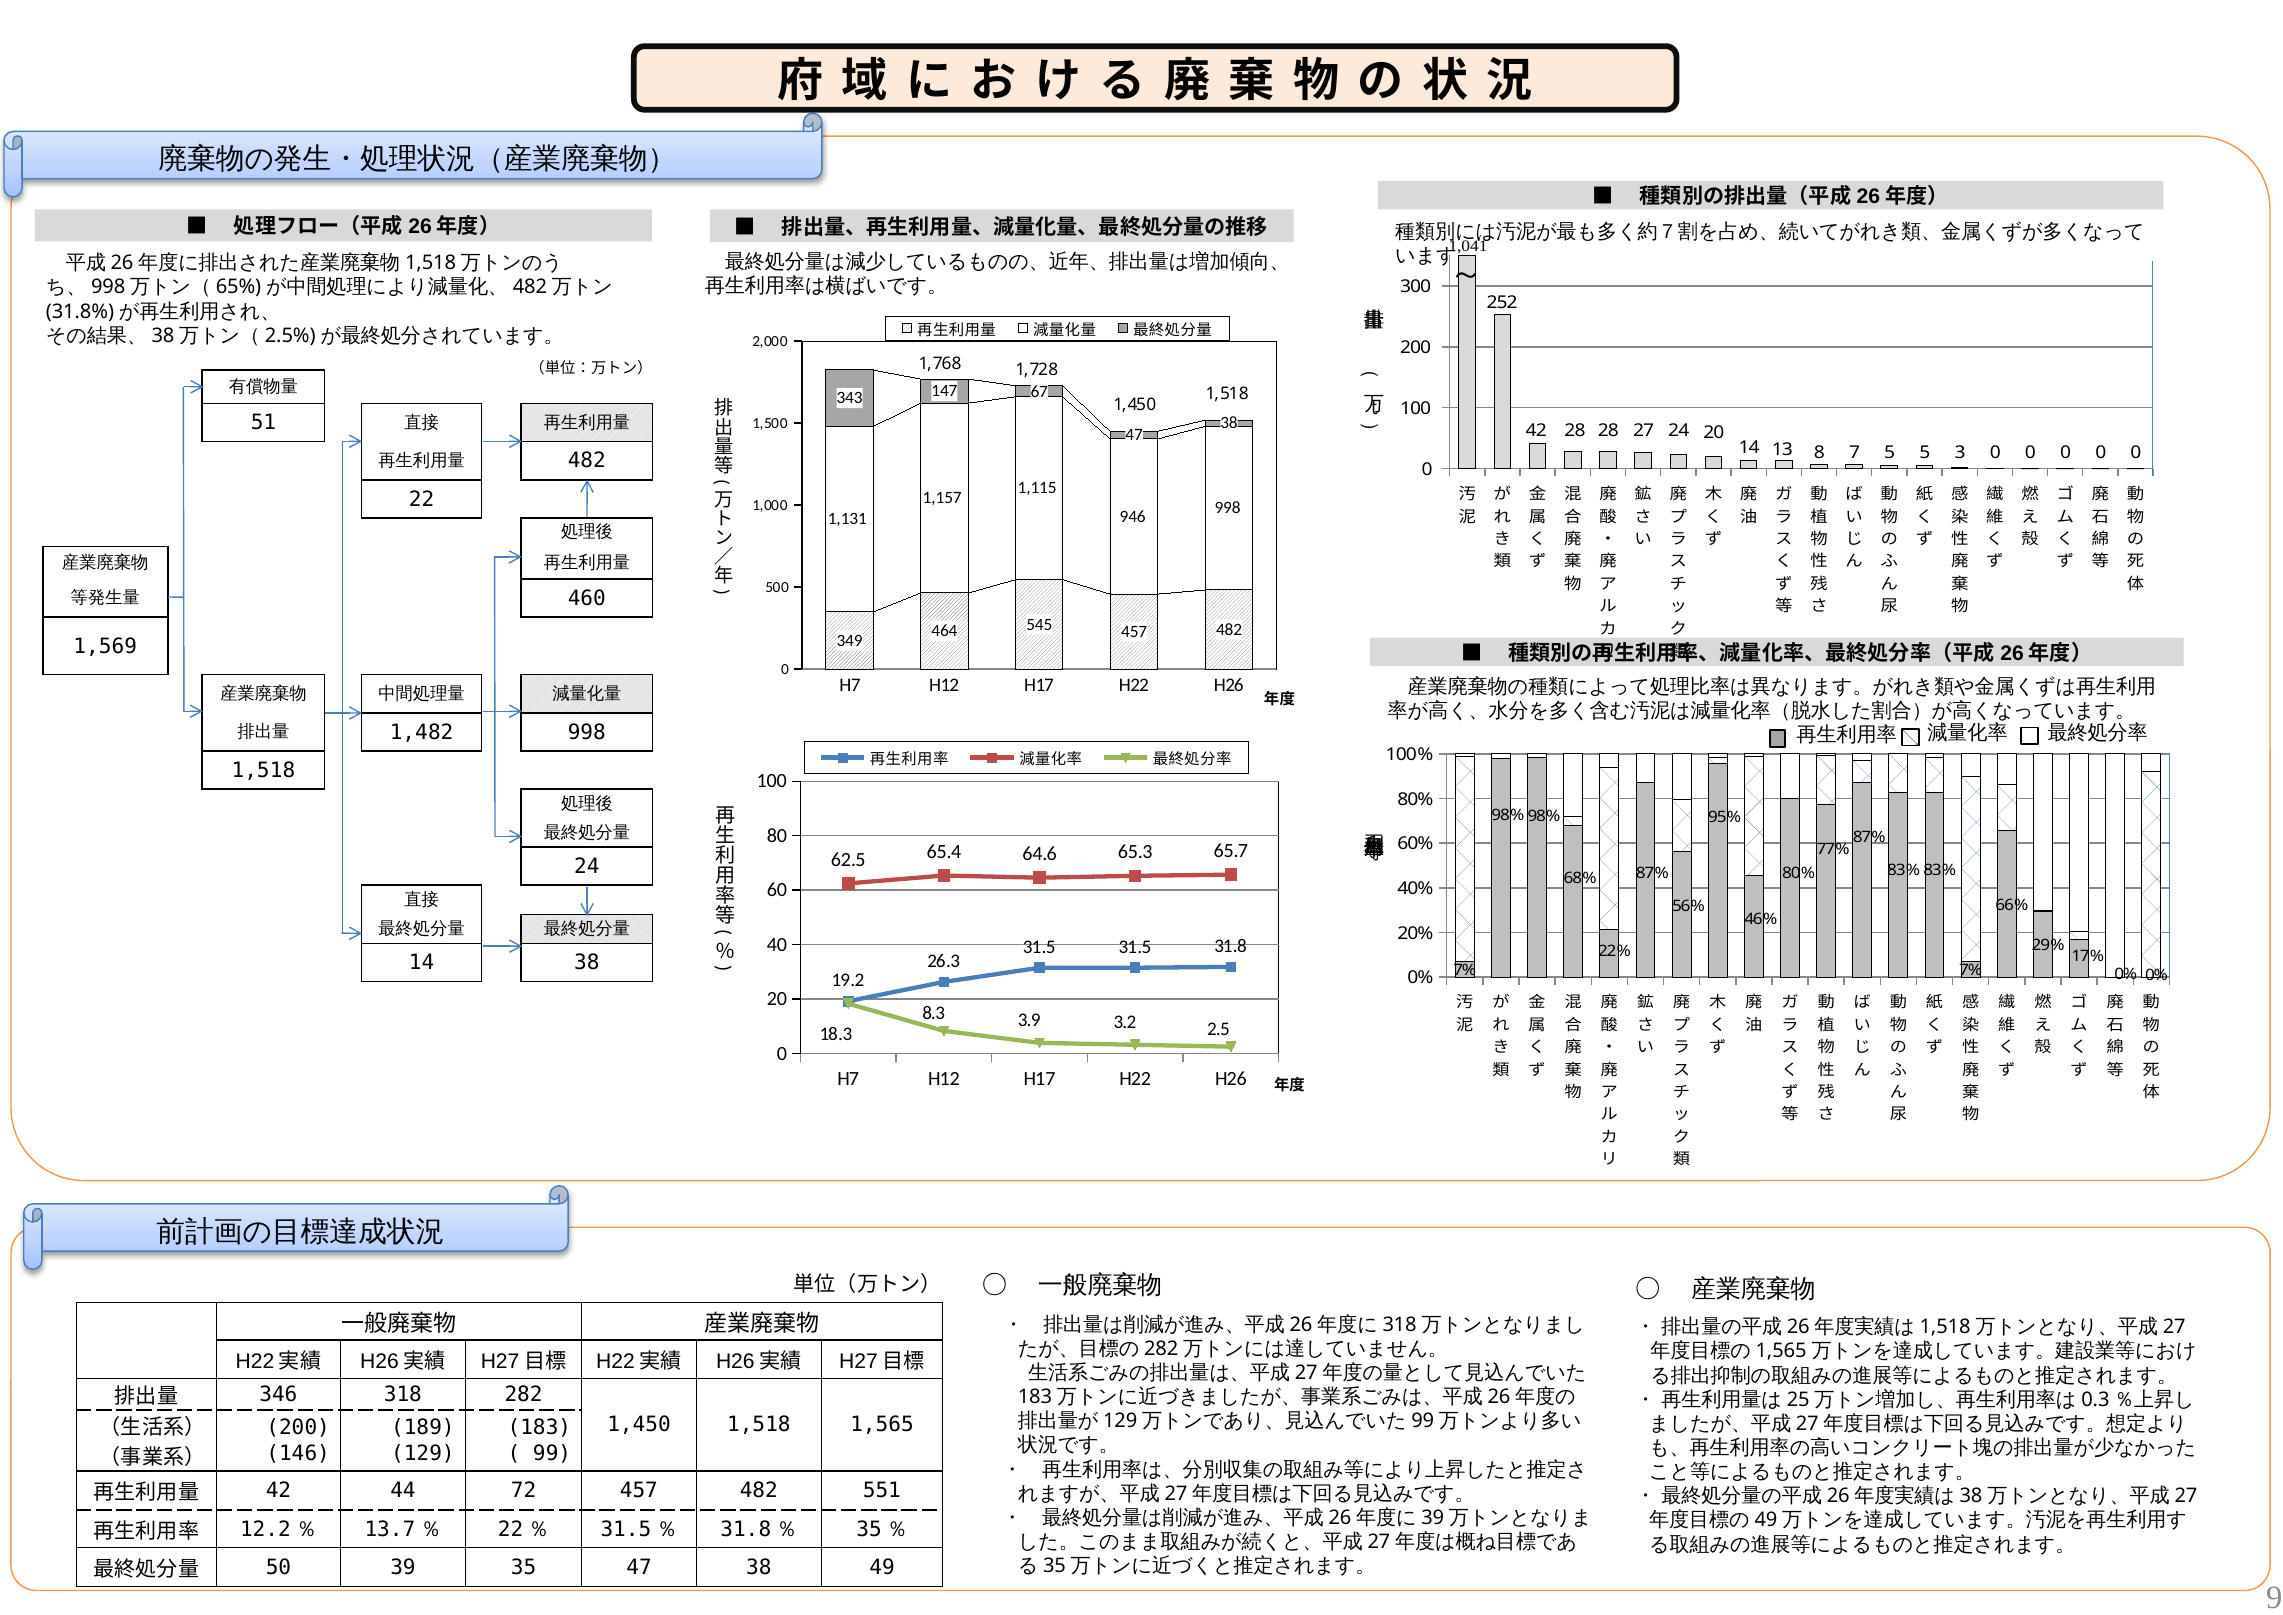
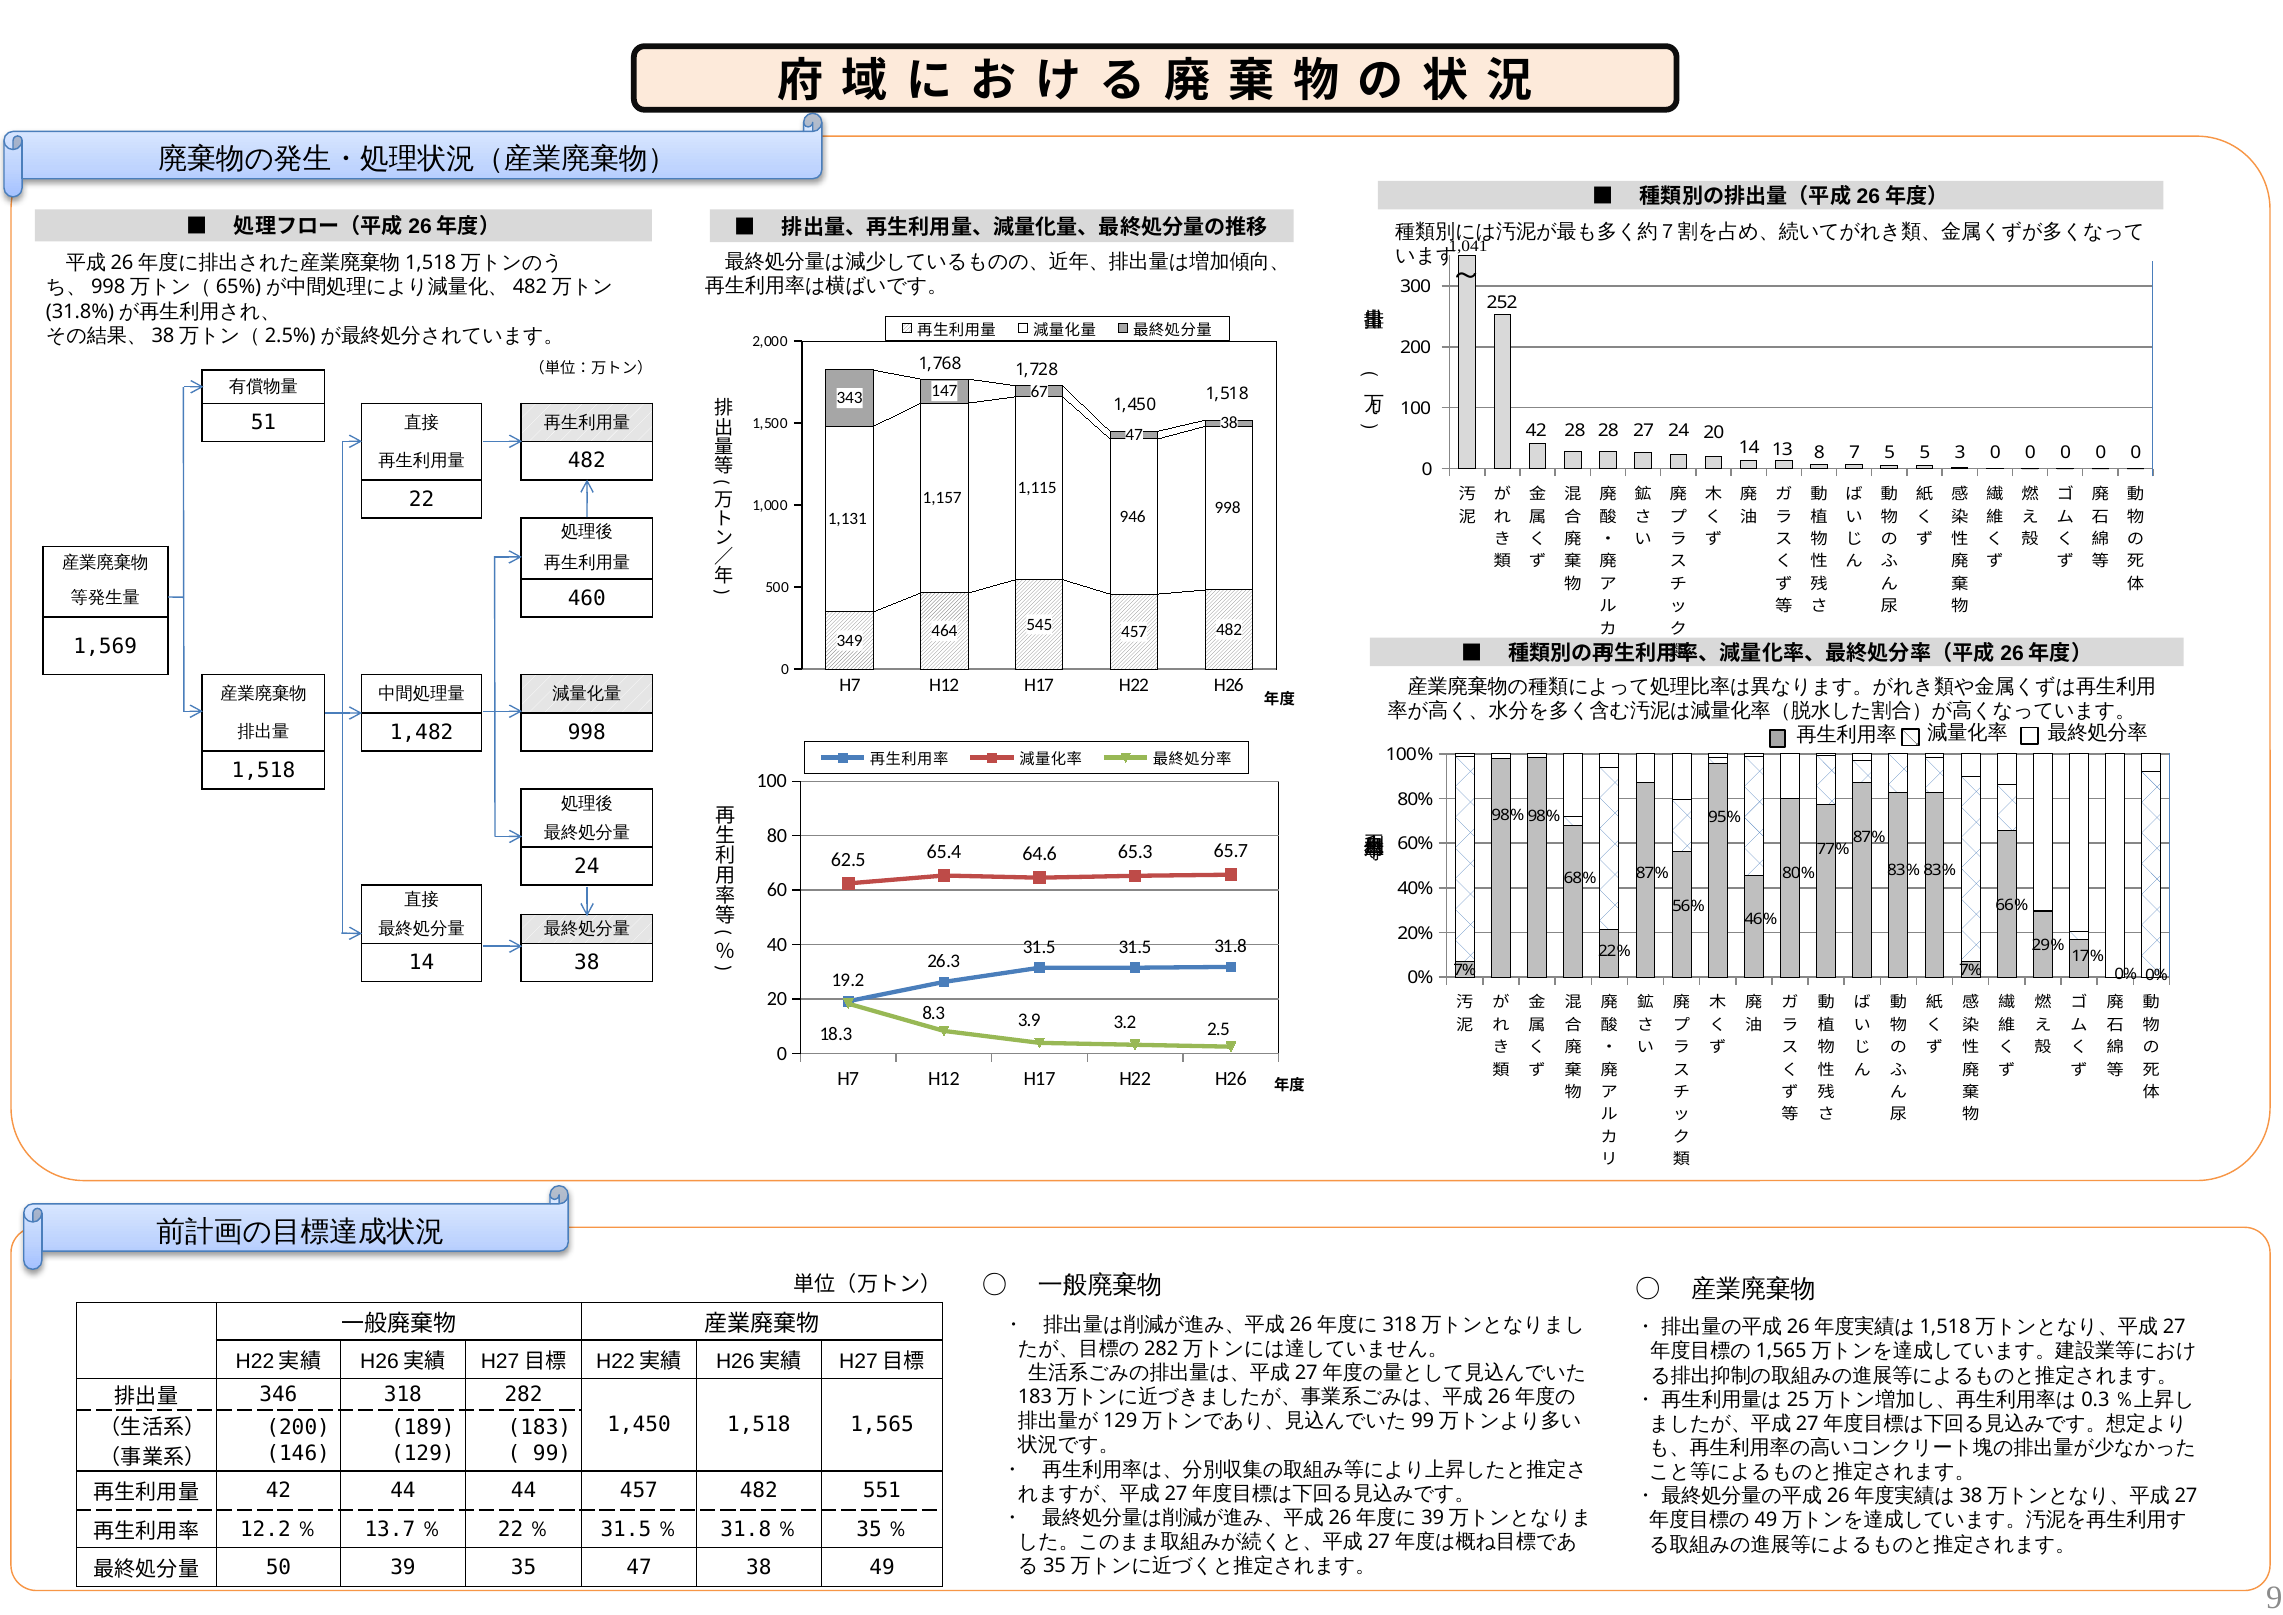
44 72: 72 -> 44 (524, 1490)
